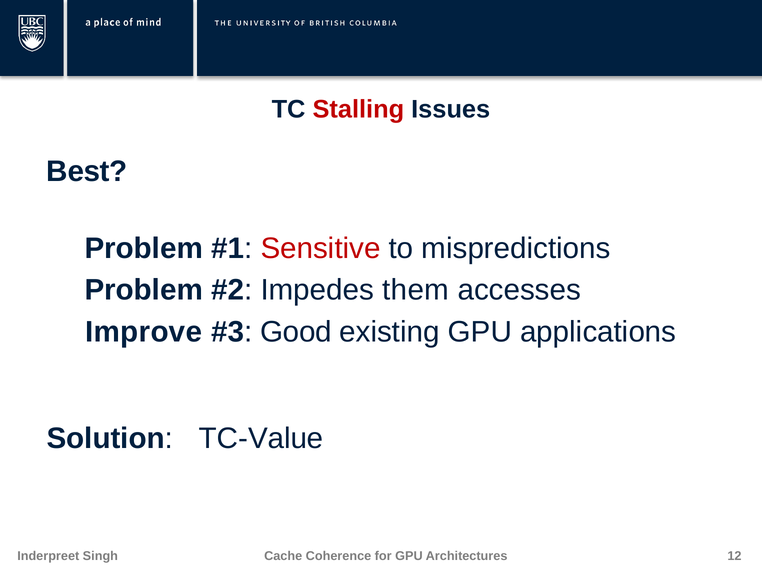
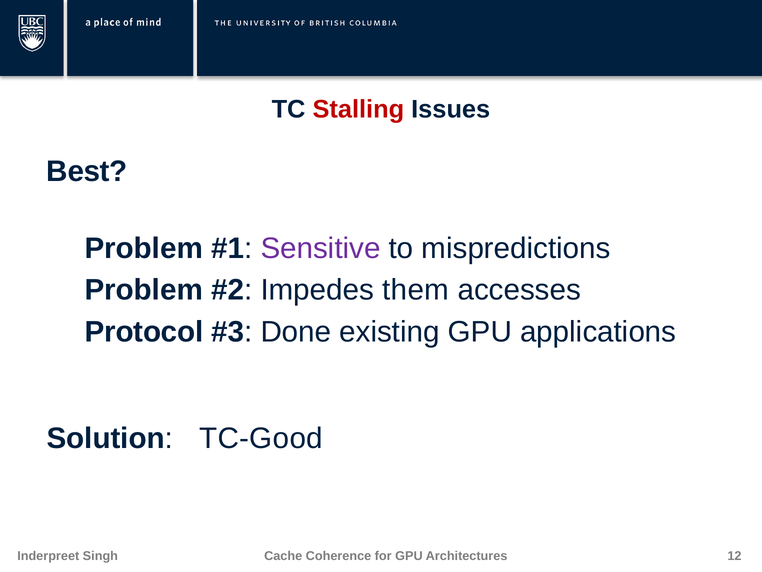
Sensitive colour: red -> purple (321, 248)
Improve: Improve -> Protocol (144, 331)
Good: Good -> Done (296, 331)
TC-Value: TC-Value -> TC-Good (261, 438)
